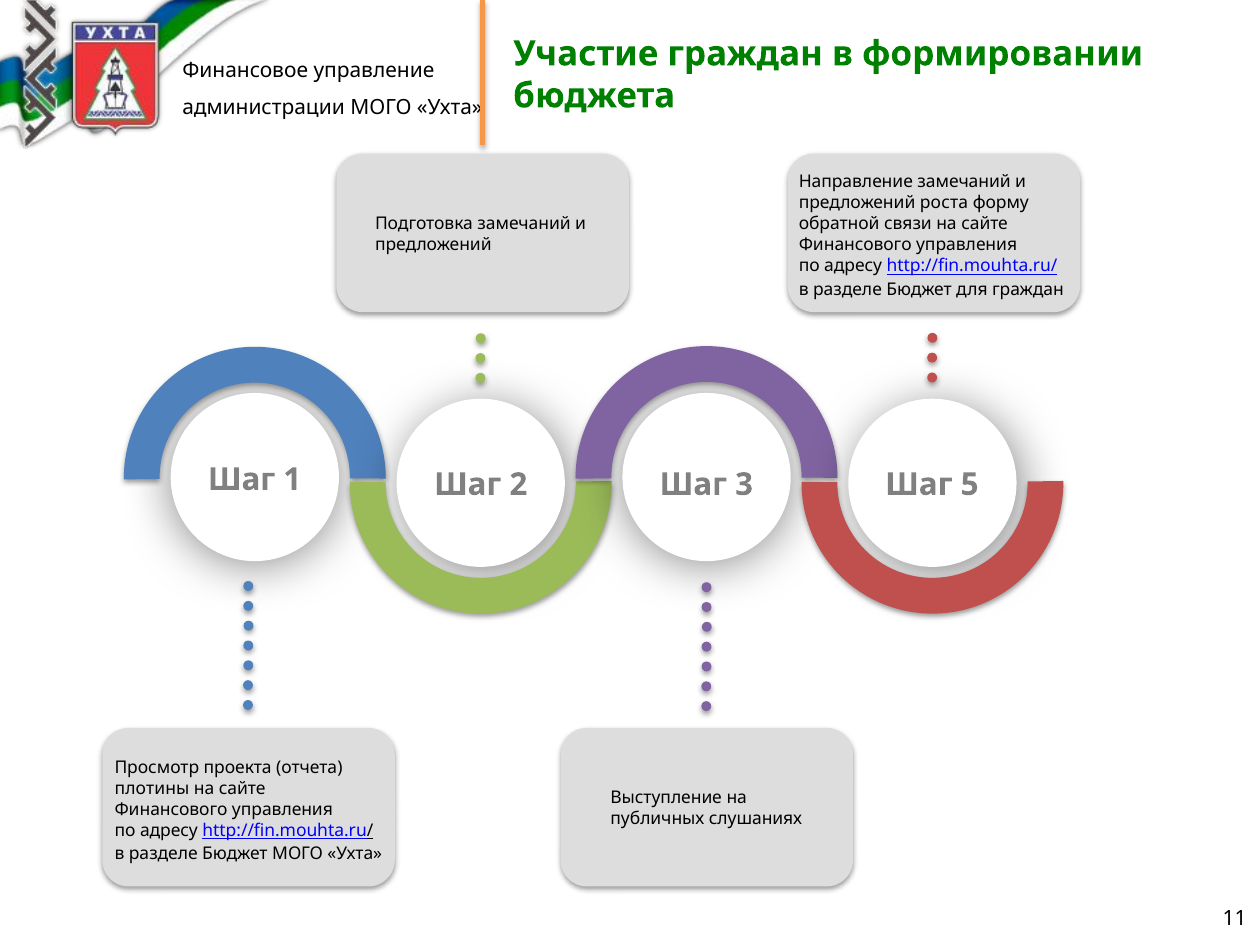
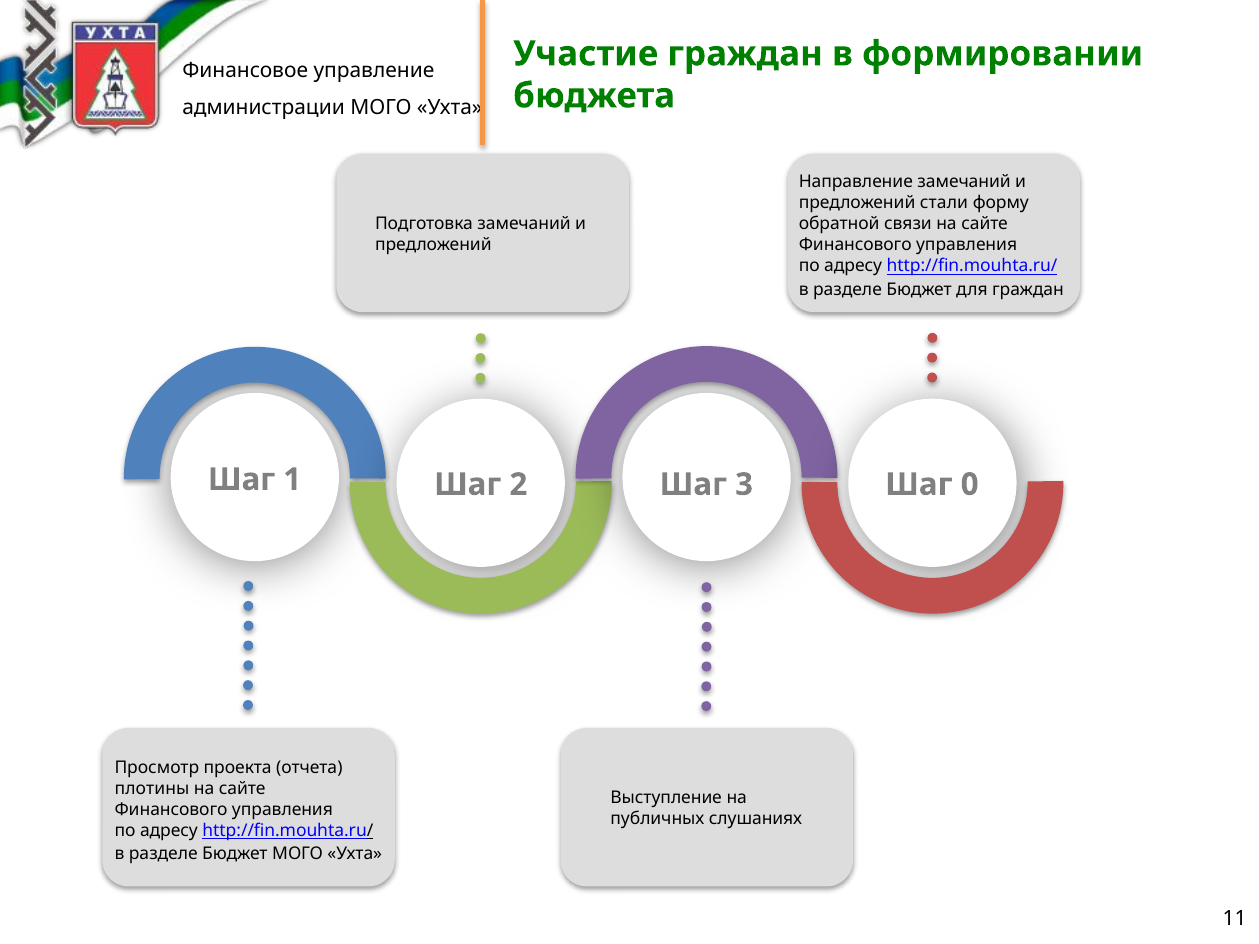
роста: роста -> стали (944, 203)
5: 5 -> 0 (970, 485)
